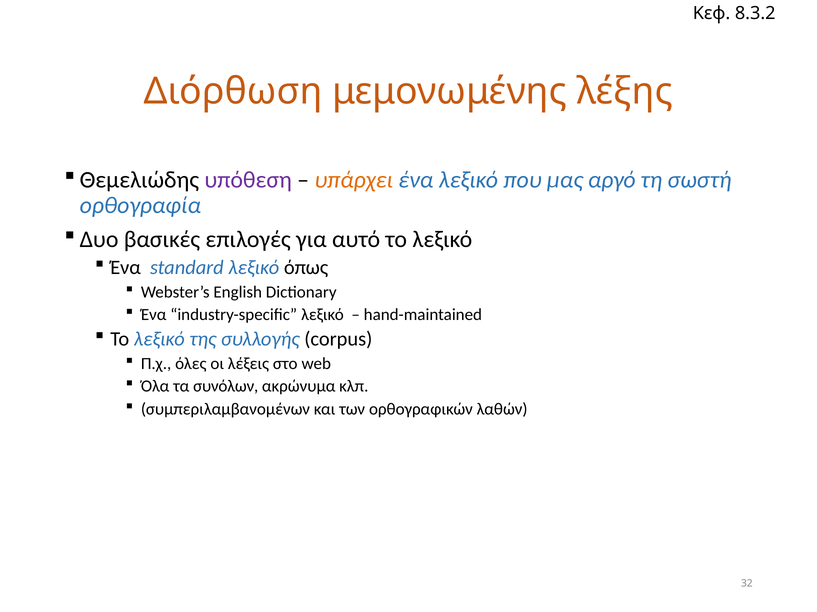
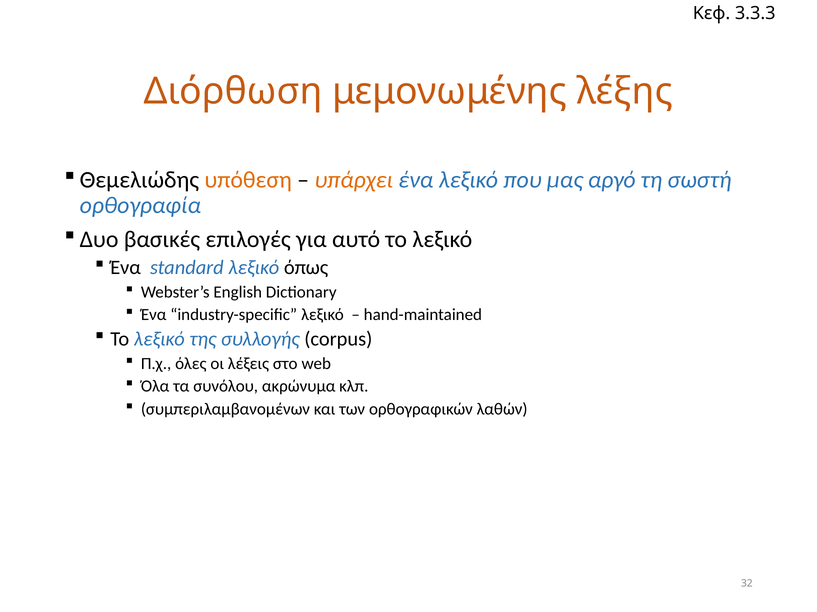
8.3.2: 8.3.2 -> 3.3.3 (755, 13)
υπόθεση colour: purple -> orange (248, 180)
συνόλων: συνόλων -> συνόλου (226, 387)
